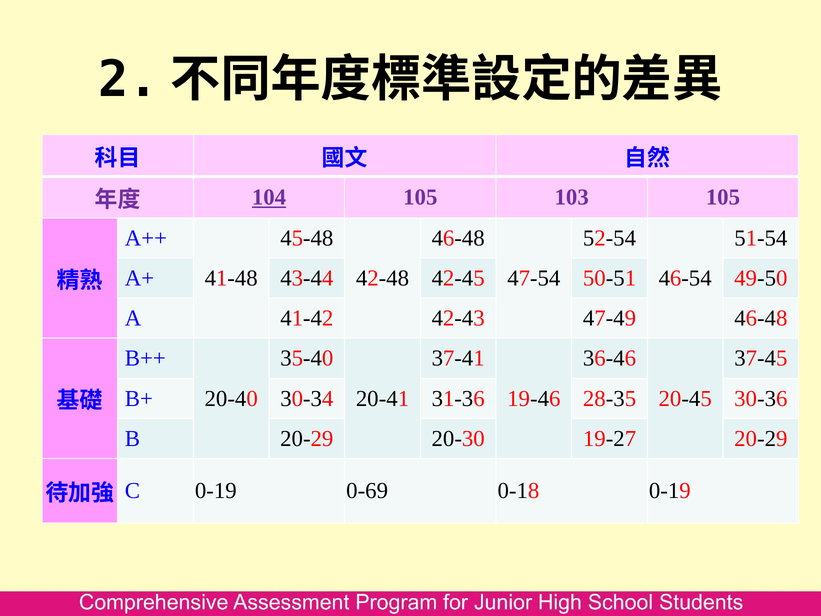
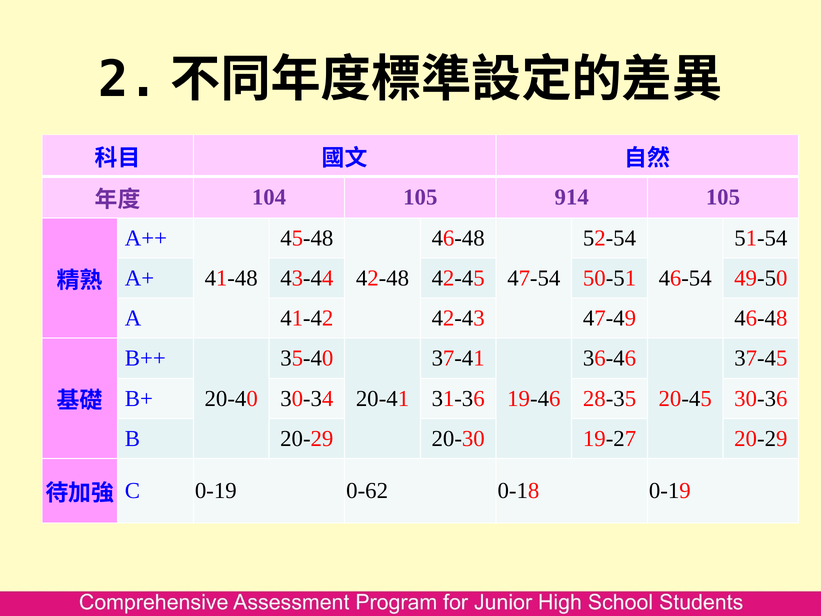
104 underline: present -> none (269, 197)
103: 103 -> 914 (572, 197)
0-69: 0-69 -> 0-62 (367, 491)
